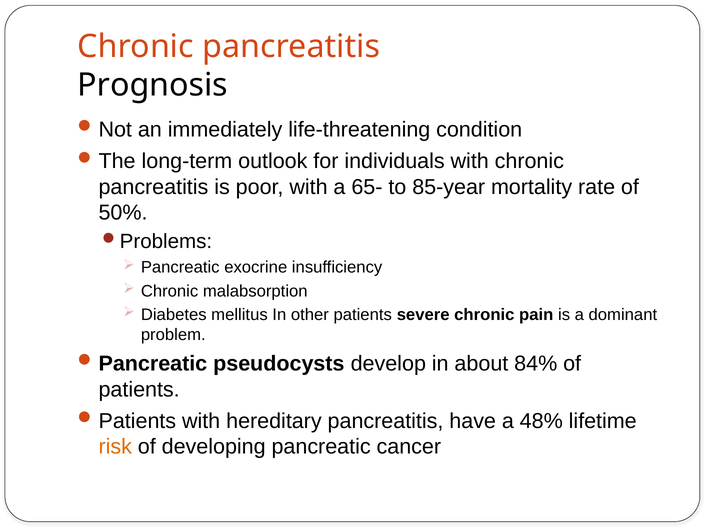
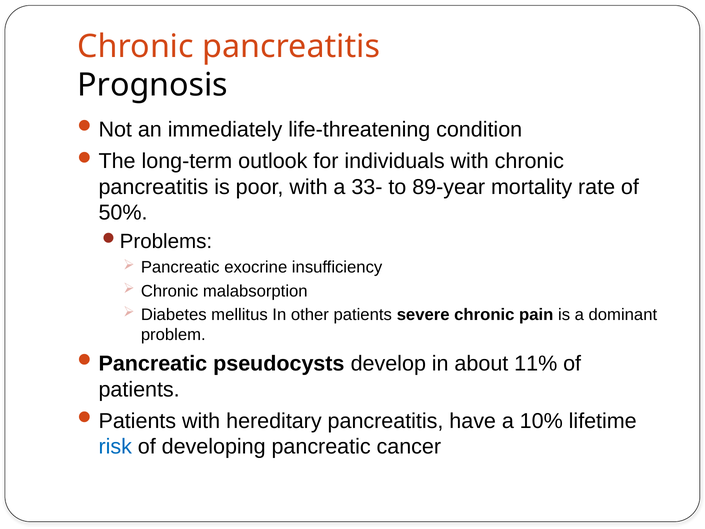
65-: 65- -> 33- (367, 187)
85-year: 85-year -> 89-year (449, 187)
84%: 84% -> 11% (536, 363)
48%: 48% -> 10% (541, 421)
risk colour: orange -> blue (115, 447)
